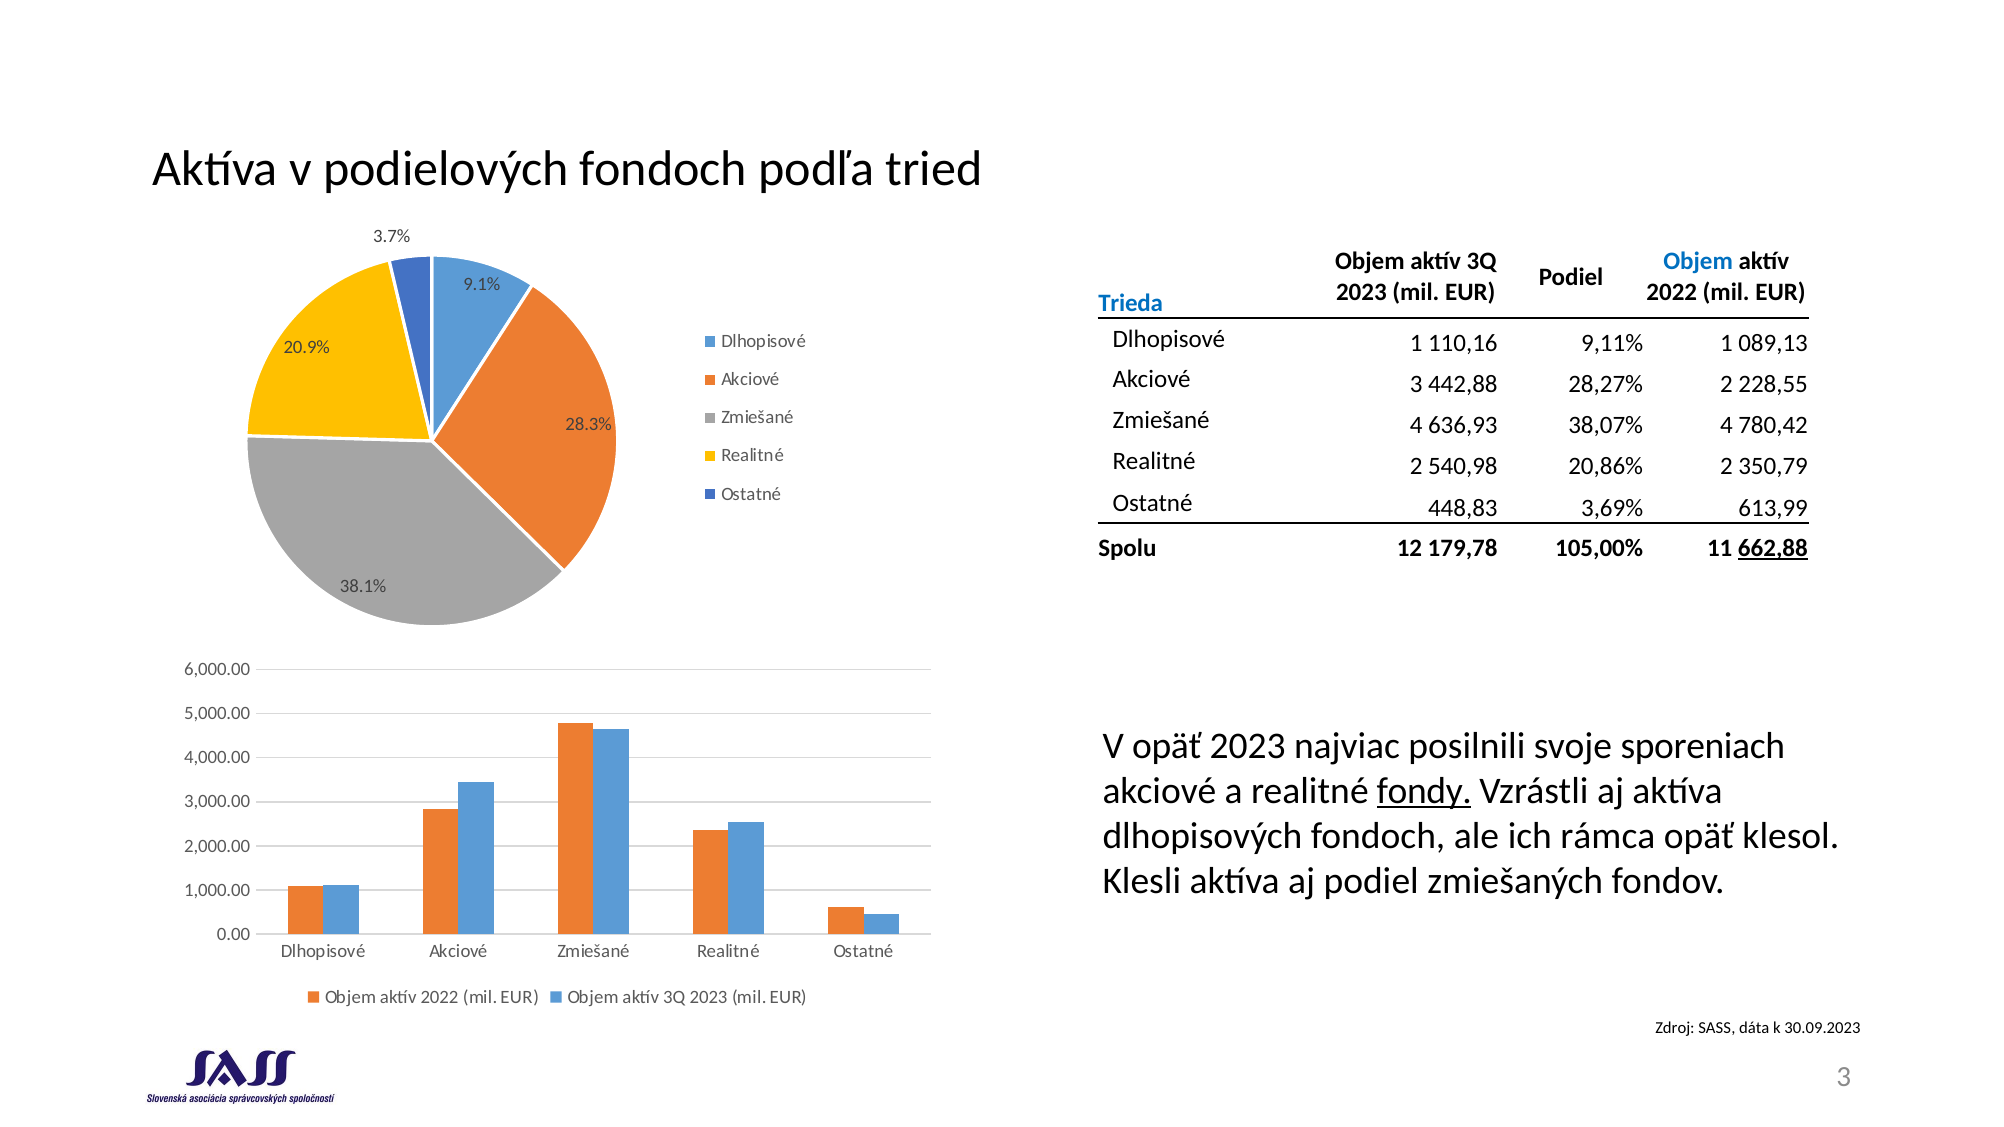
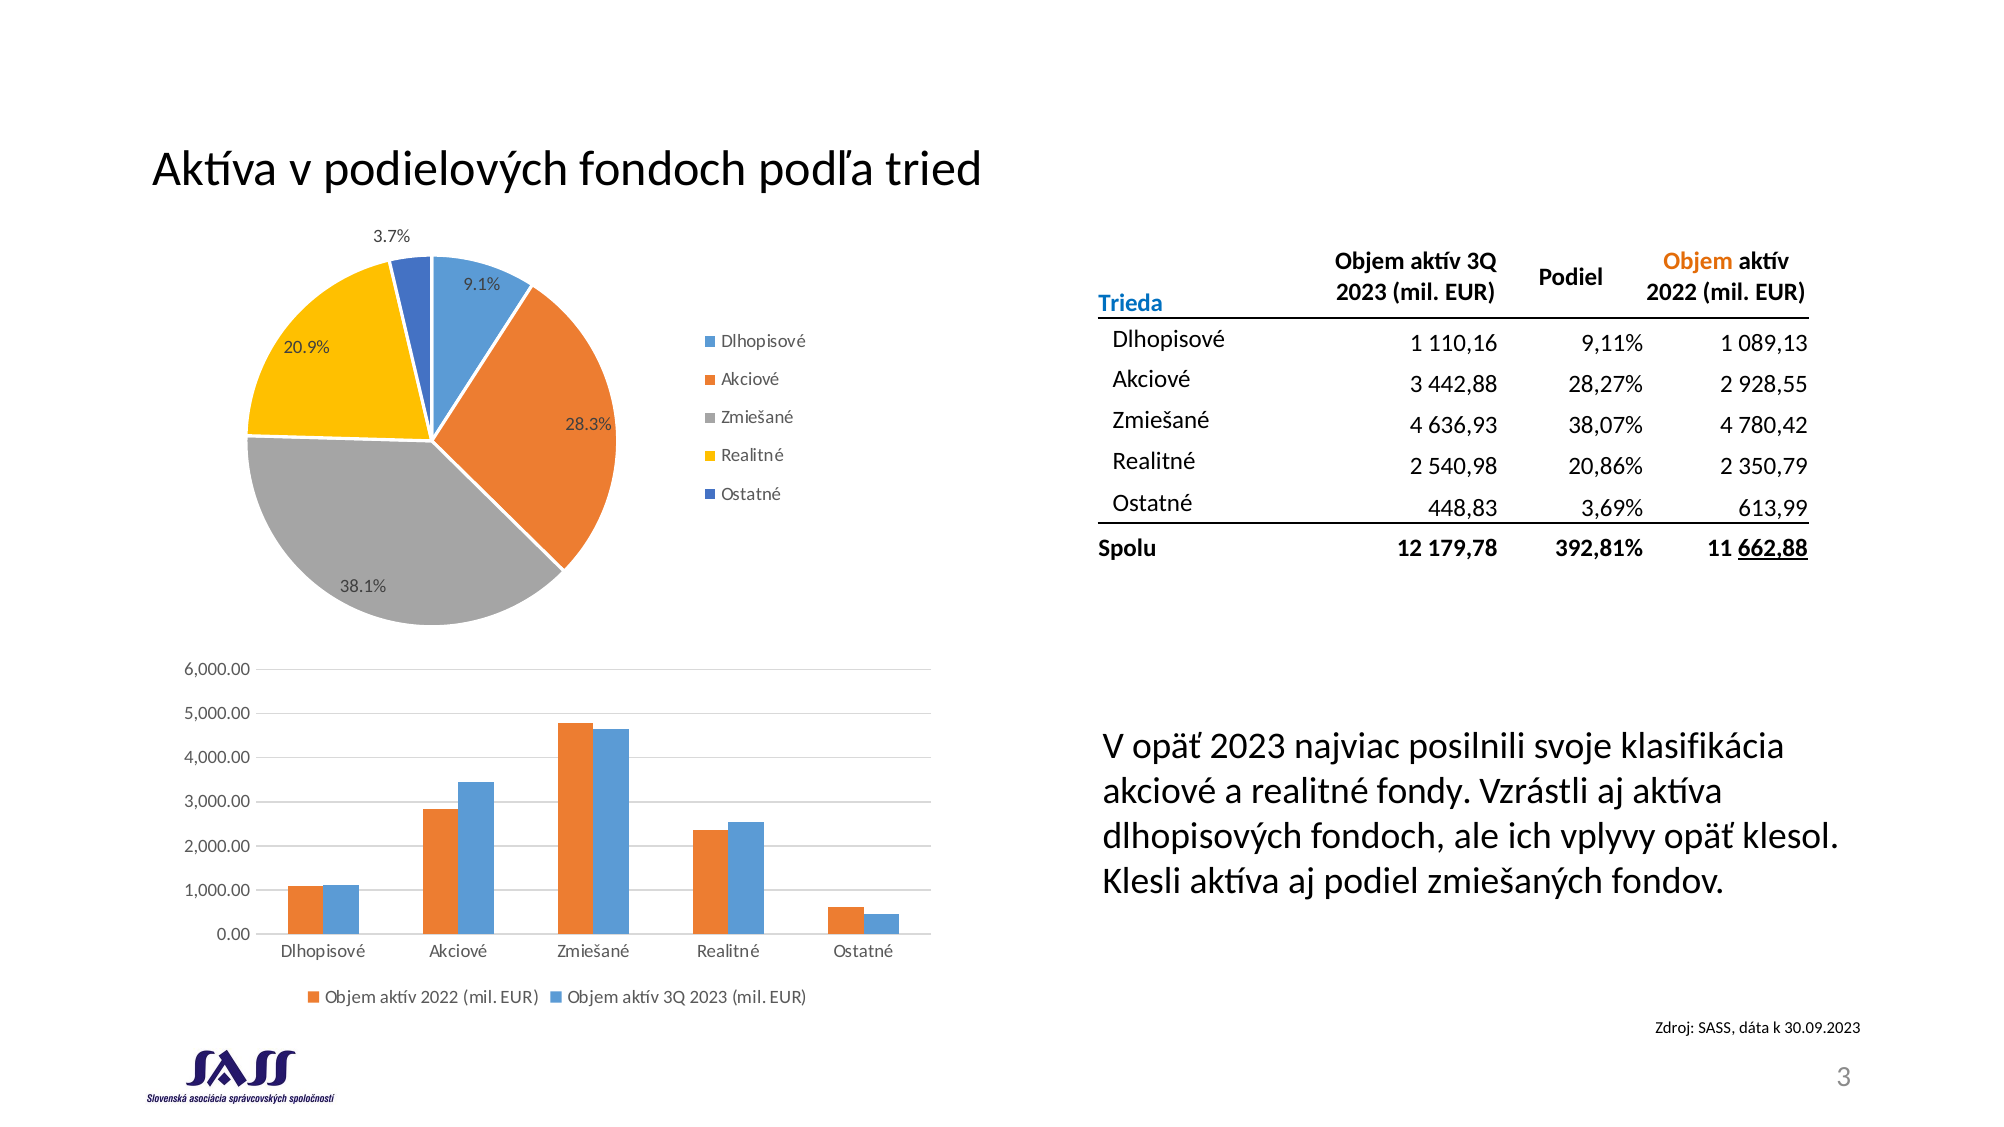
Objem colour: blue -> orange (1698, 262)
228,55: 228,55 -> 928,55 (1773, 385)
105,00%: 105,00% -> 392,81% (1599, 548)
sporeniach: sporeniach -> klasifikácia (1703, 746)
fondy underline: present -> none (1424, 791)
rámca: rámca -> vplyvy (1608, 836)
